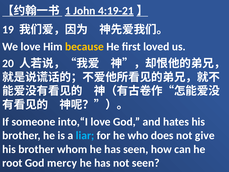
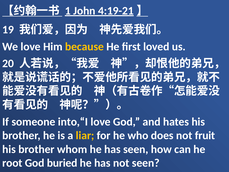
liar colour: light blue -> yellow (85, 135)
give: give -> fruit (205, 135)
mercy: mercy -> buried (62, 163)
